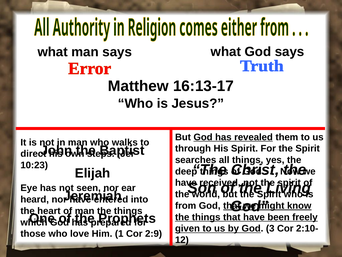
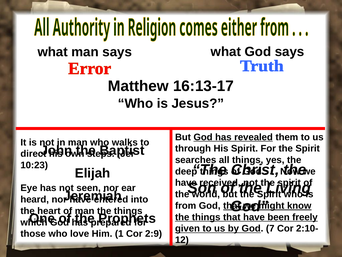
3: 3 -> 7 (270, 228)
